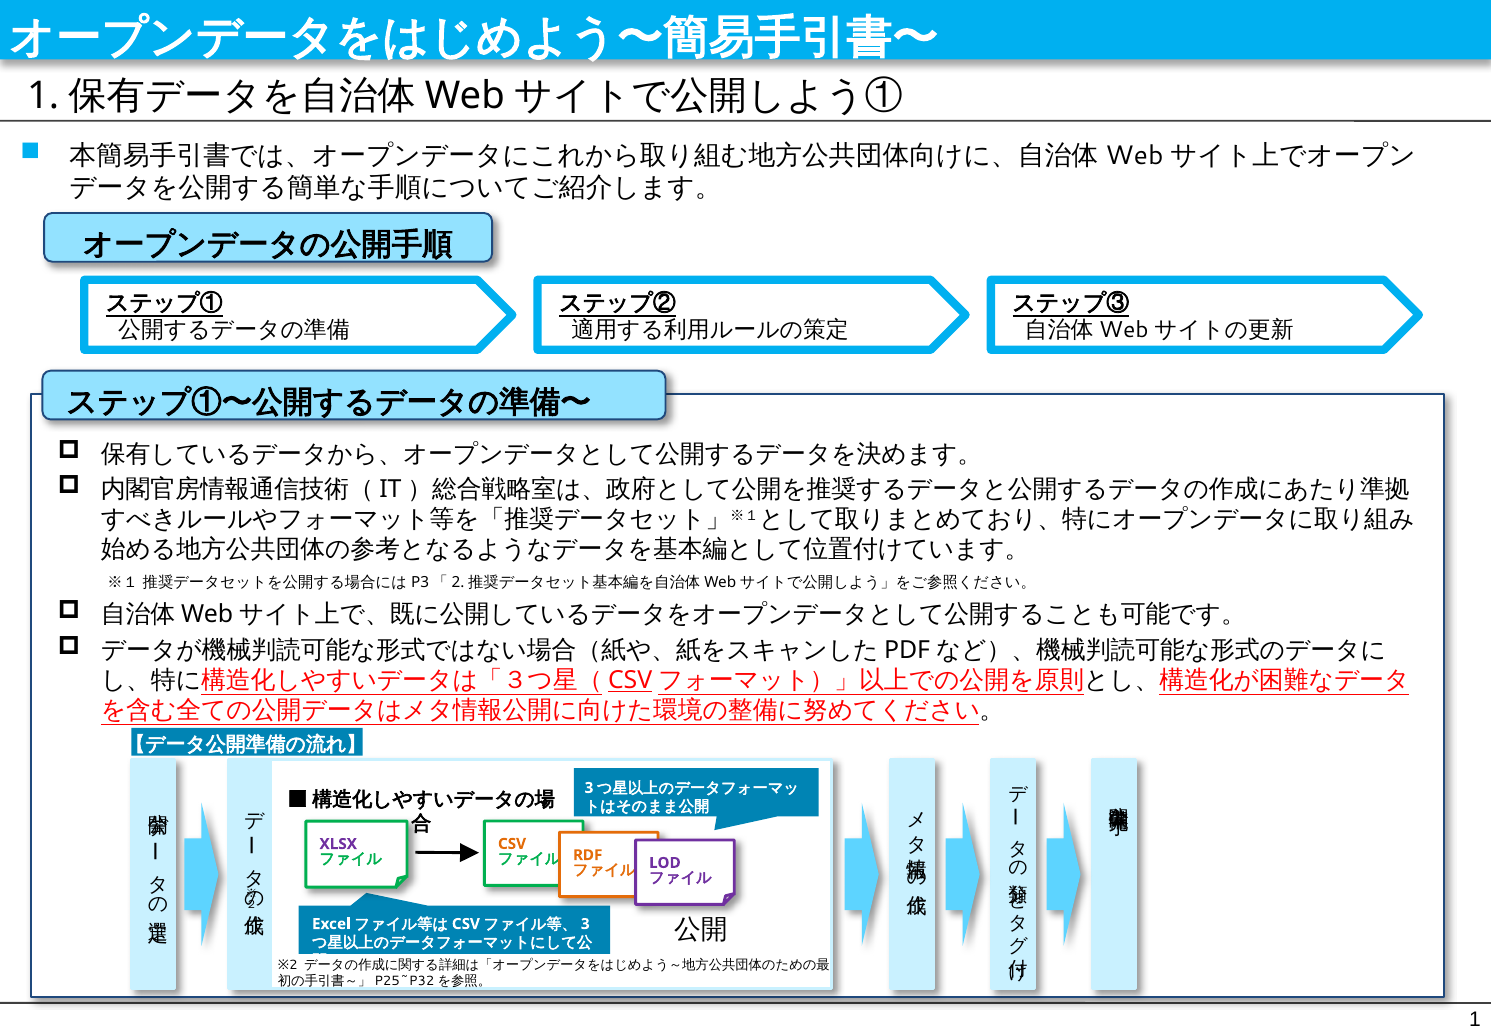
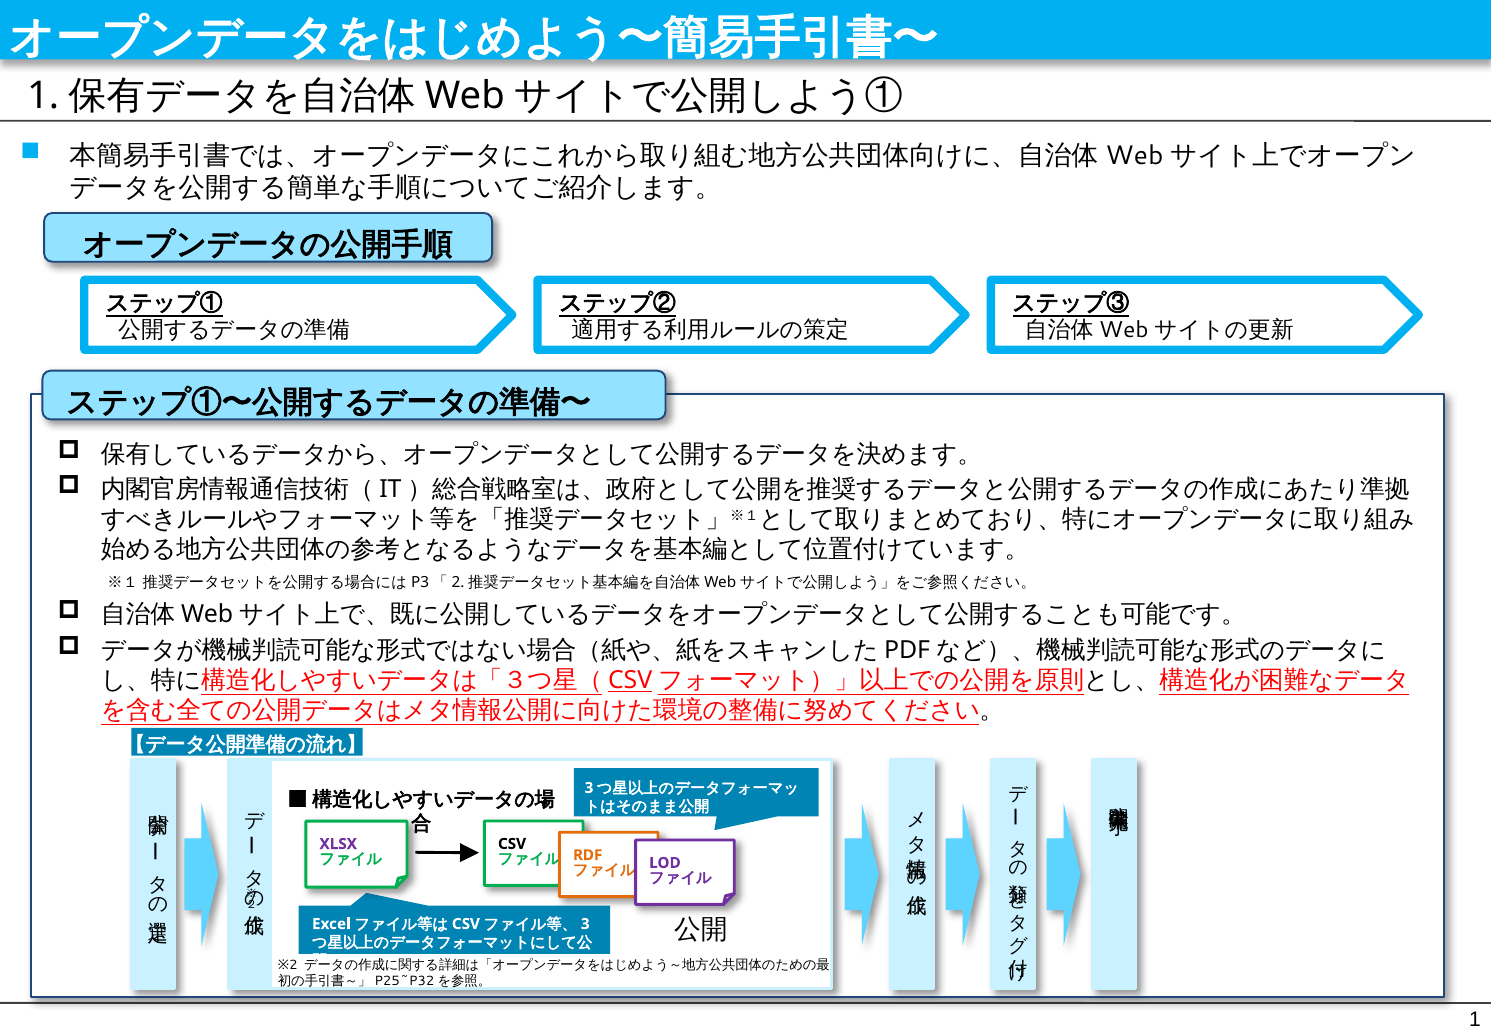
CSV colour: orange -> black (512, 844)
